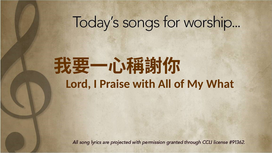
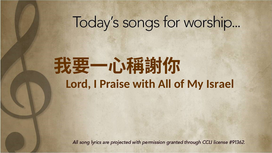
What: What -> Israel (220, 84)
